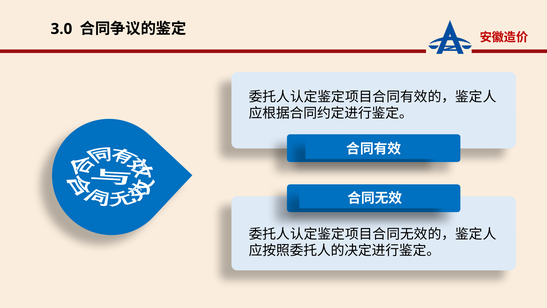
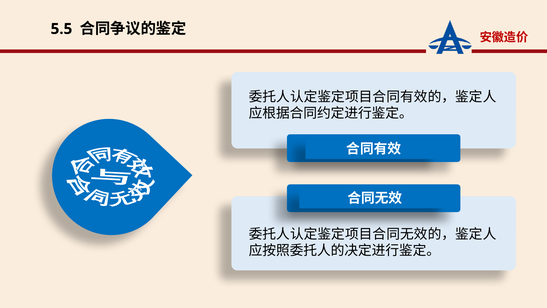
3.0: 3.0 -> 5.5 (61, 29)
